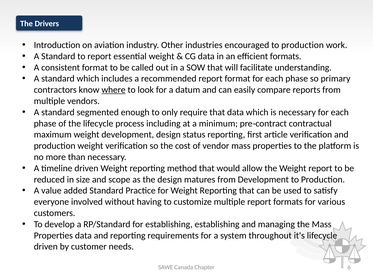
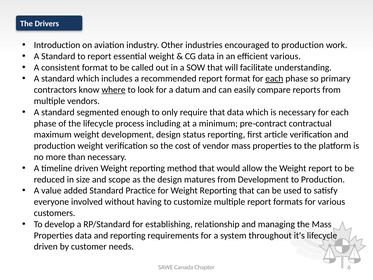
efficient formats: formats -> various (286, 56)
each underline: none -> present (274, 79)
establishing establishing: establishing -> relationship (217, 224)
